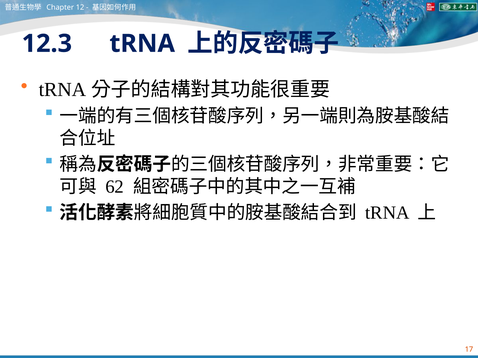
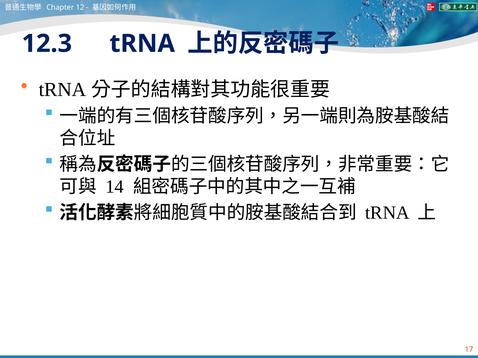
62: 62 -> 14 (115, 187)
